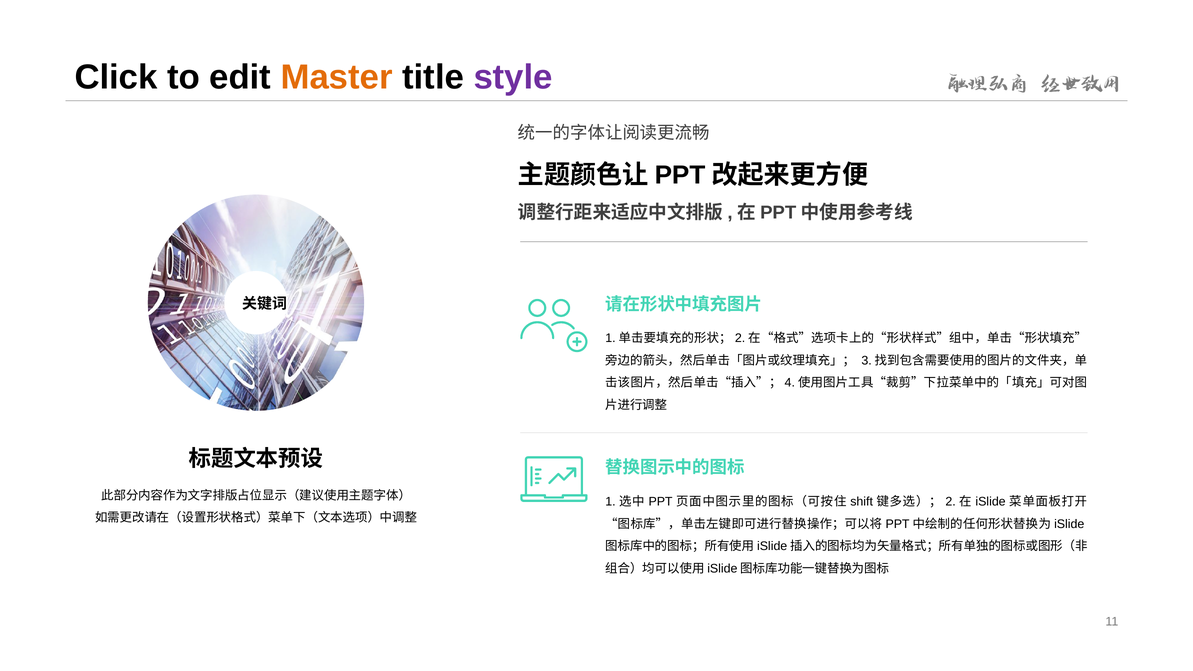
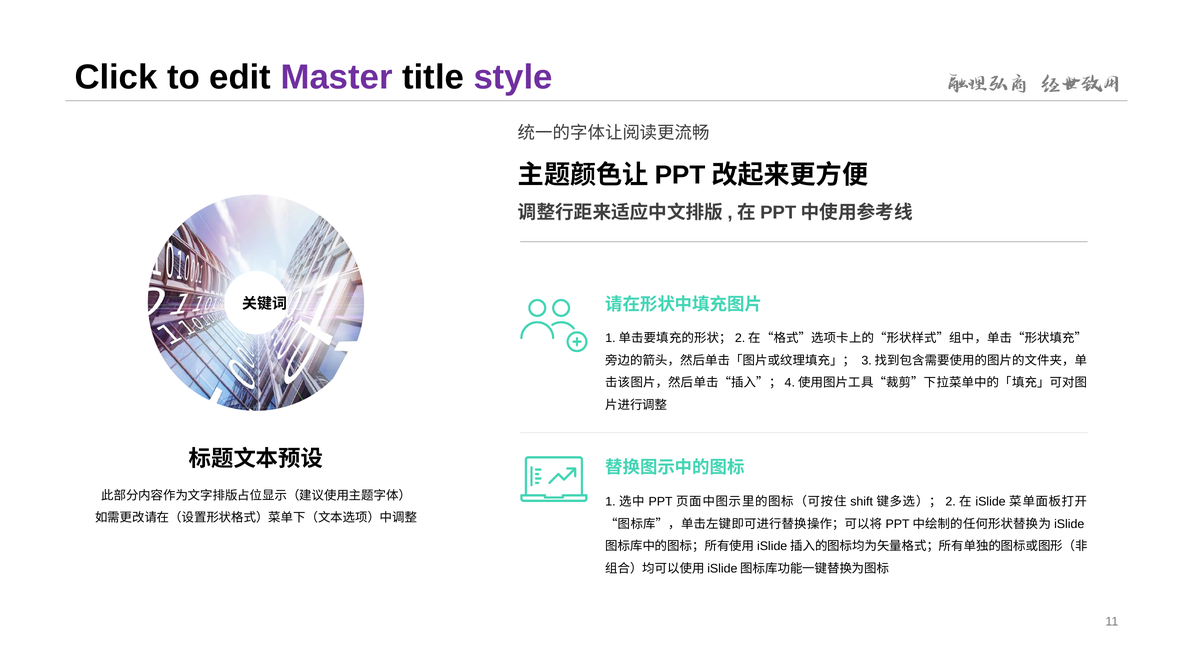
Master colour: orange -> purple (337, 77)
